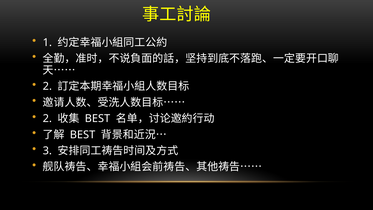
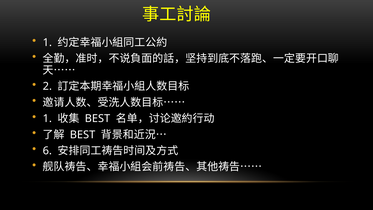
2: 2 -> 1 (47, 118)
3: 3 -> 6 (47, 151)
